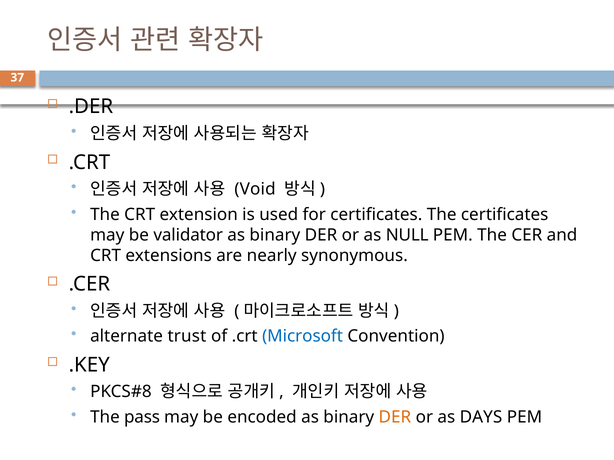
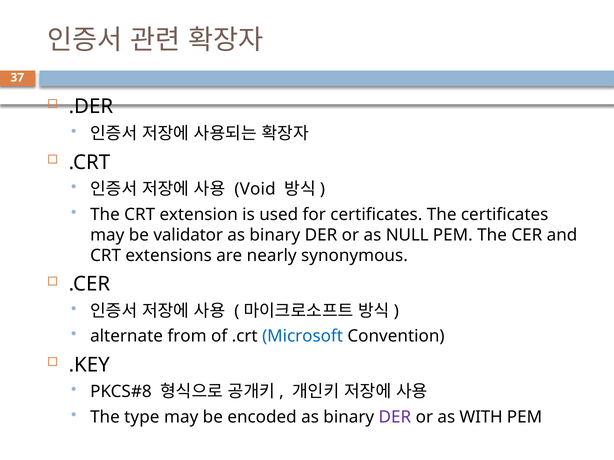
trust: trust -> from (187, 337)
pass: pass -> type (142, 417)
DER colour: orange -> purple (395, 417)
DAYS: DAYS -> WITH (481, 417)
